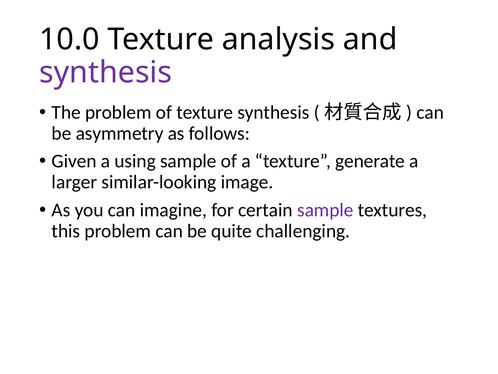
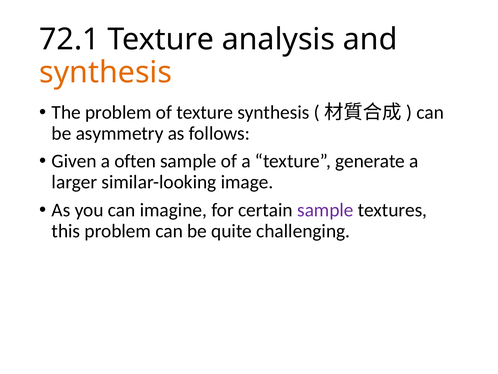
10.0: 10.0 -> 72.1 (69, 39)
synthesis colour: purple -> orange (106, 72)
using: using -> often (135, 161)
